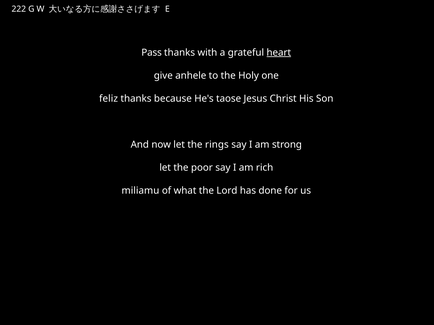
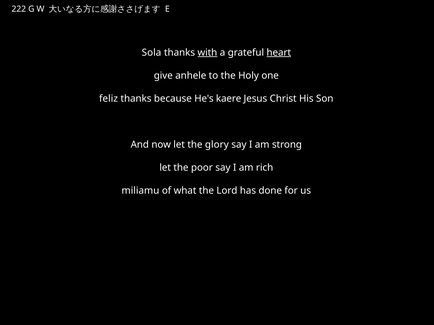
Pass: Pass -> Sola (152, 53)
with underline: none -> present (207, 53)
taose: taose -> kaere (229, 99)
rings: rings -> glory (217, 145)
